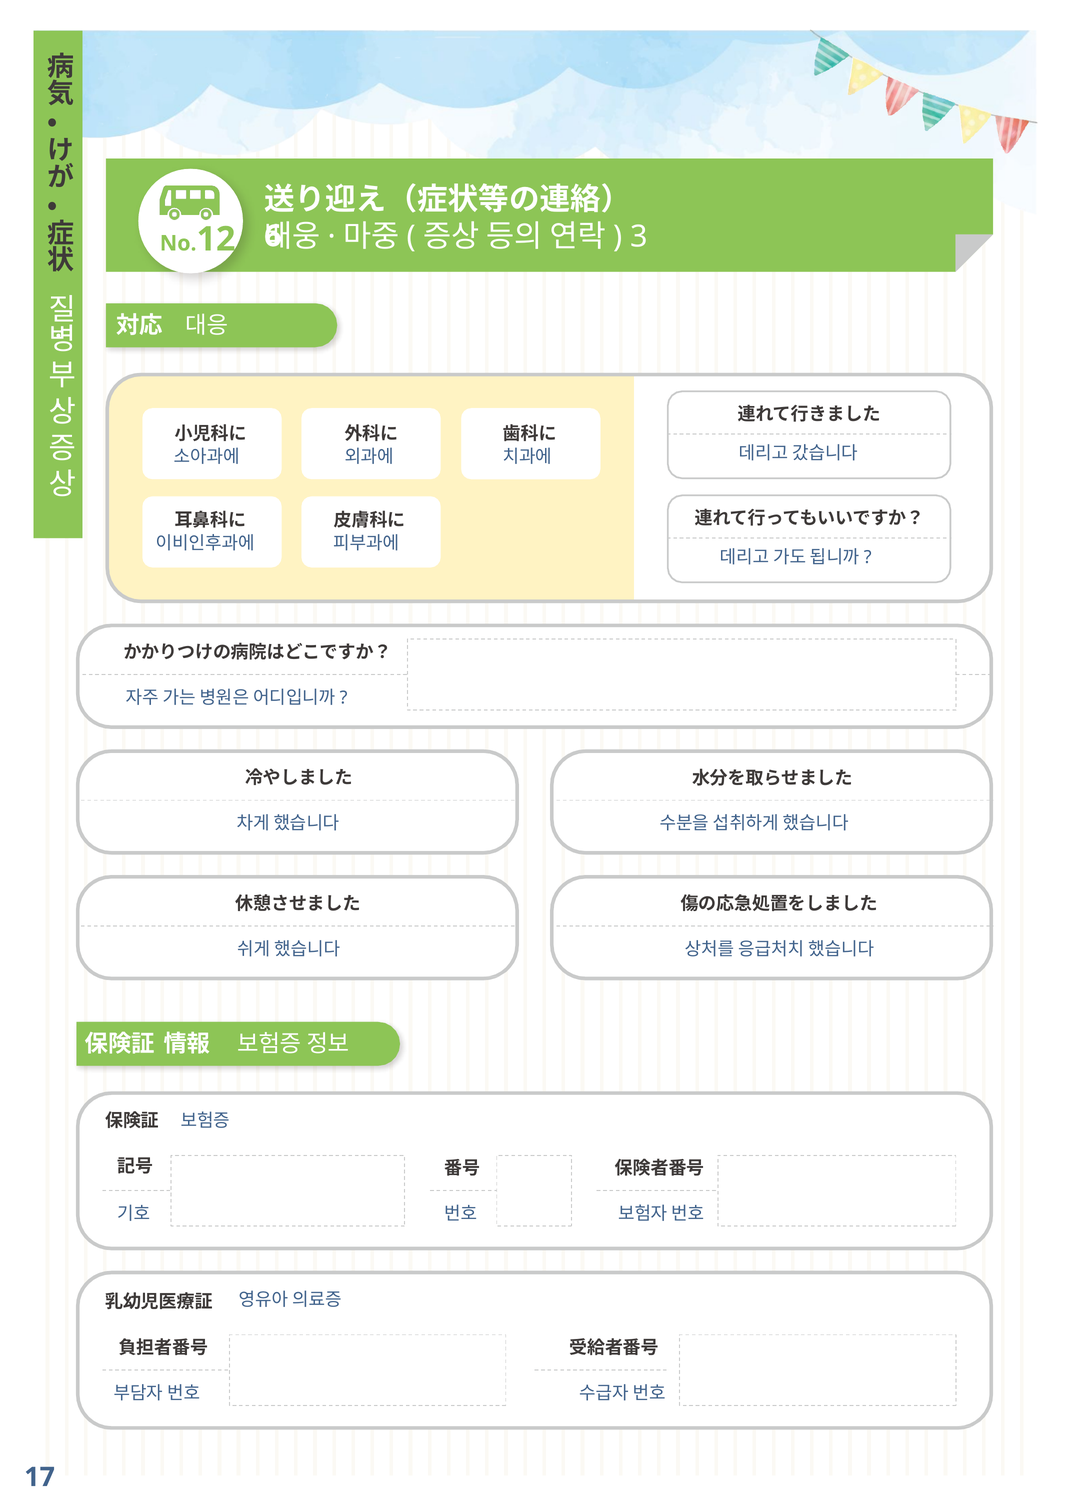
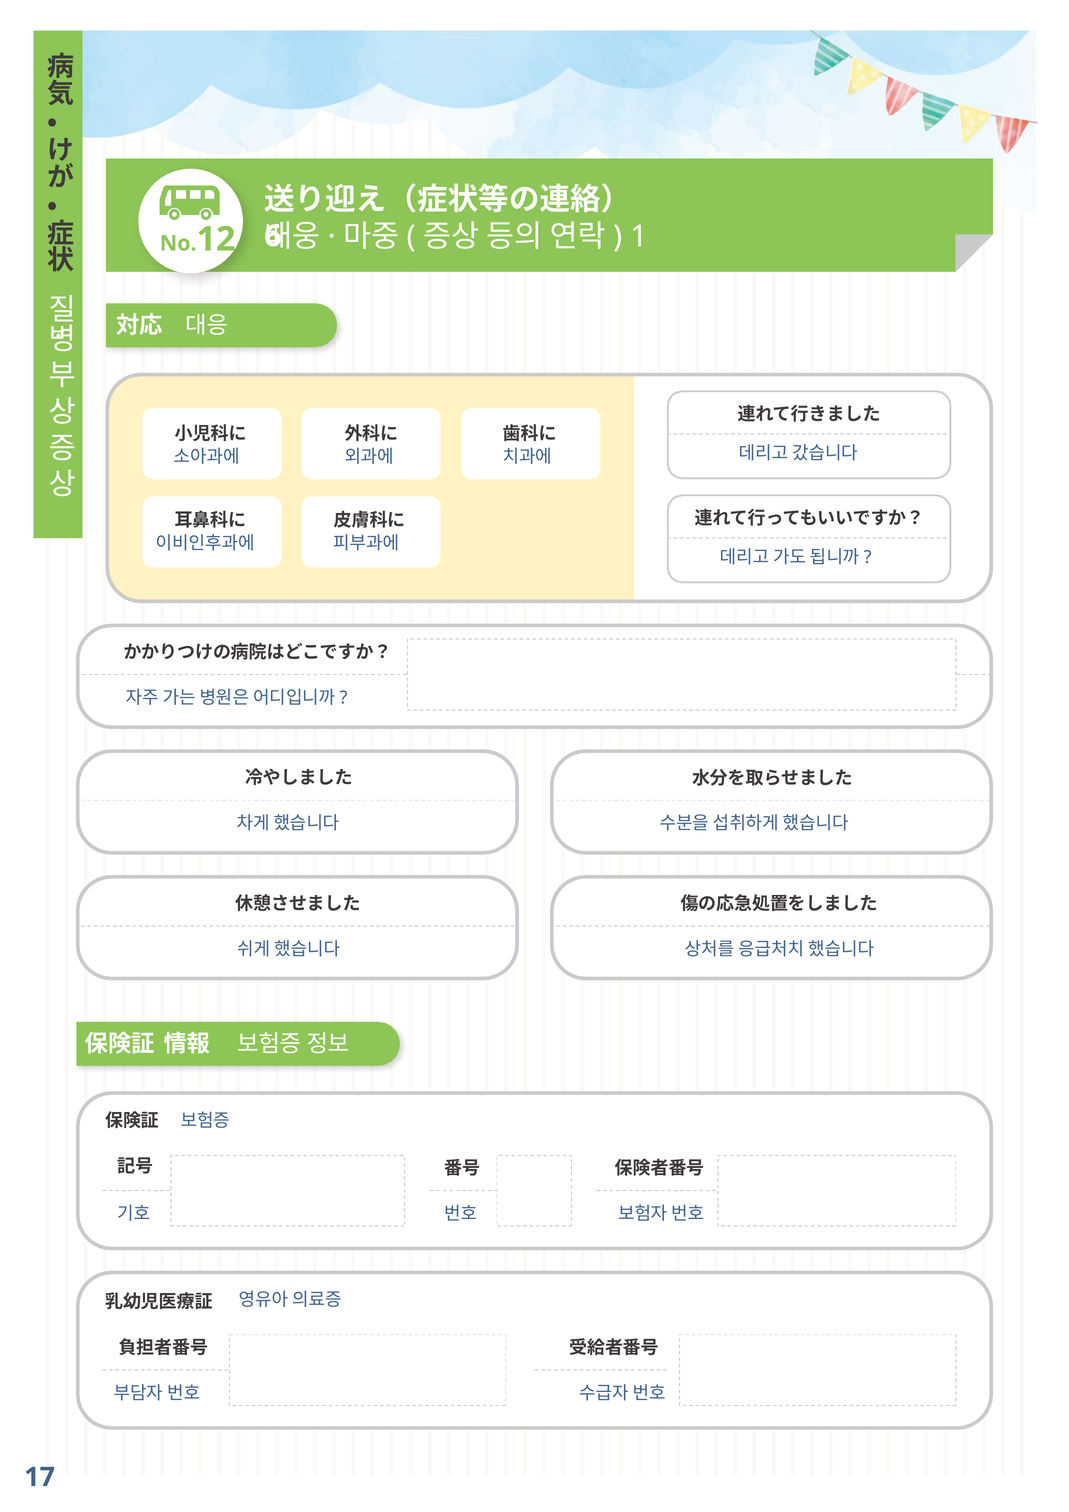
3: 3 -> 1 (639, 237)
